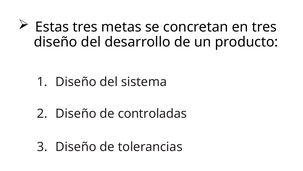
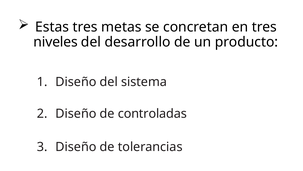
diseño: diseño -> niveles (56, 42)
